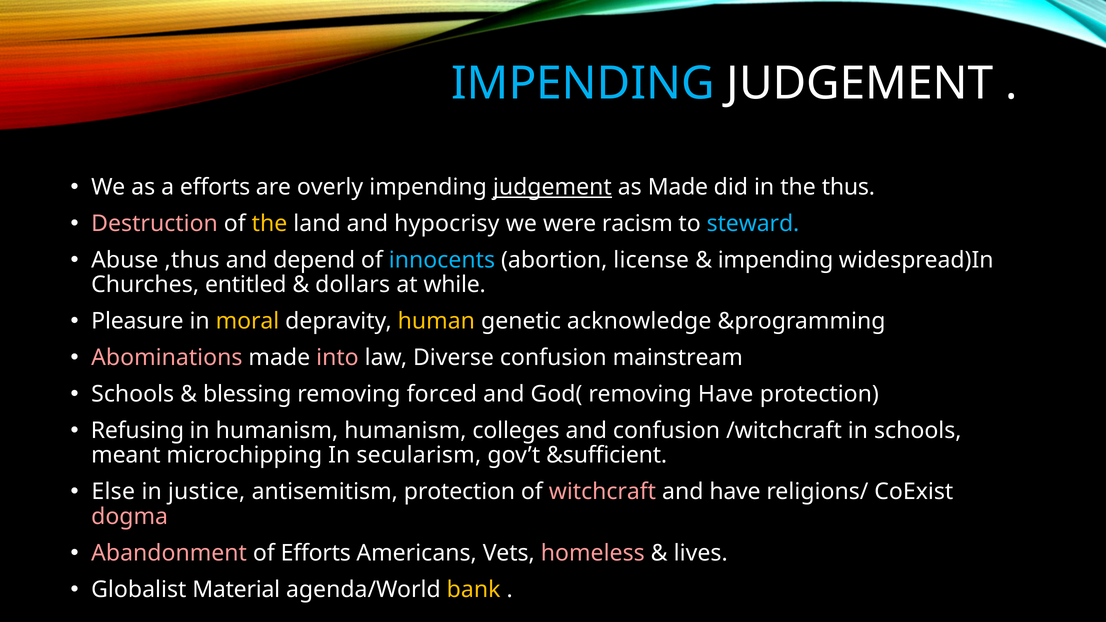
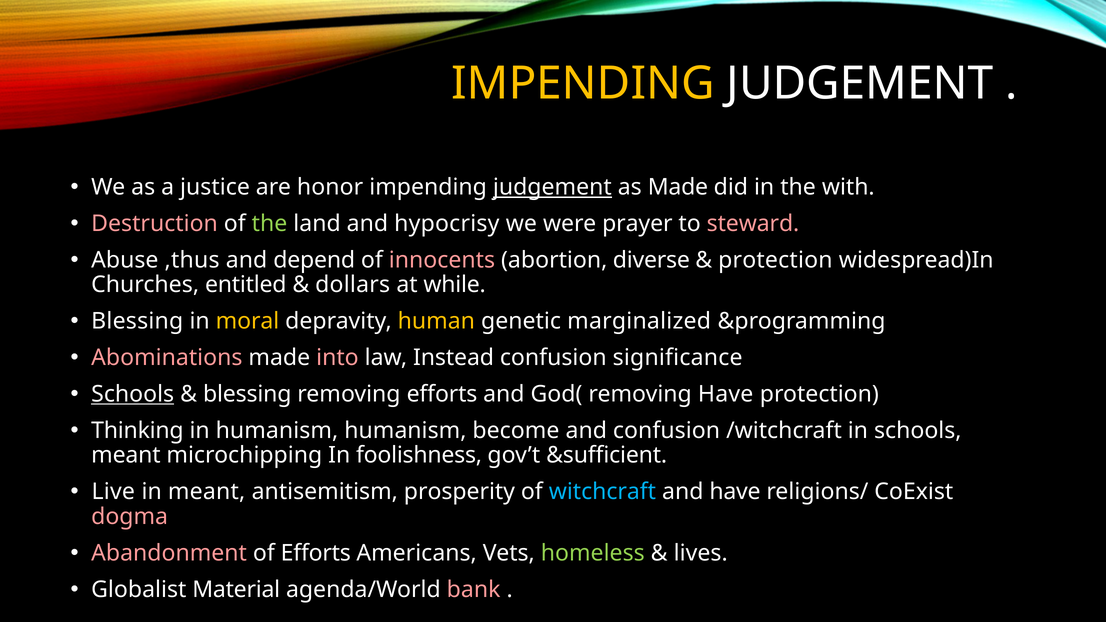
IMPENDING colour: light blue -> yellow (583, 83)
a efforts: efforts -> justice (215, 187)
overly: overly -> honor (330, 187)
thus: thus -> with (848, 187)
the colour: yellow -> light green (270, 224)
racism: racism -> prayer (637, 224)
steward colour: light blue -> pink (753, 224)
innocents colour: light blue -> pink (442, 260)
license: license -> diverse (651, 260)
impending: impending -> protection (775, 260)
Pleasure: Pleasure -> Blessing (137, 321)
acknowledge: acknowledge -> marginalized (639, 321)
Diverse: Diverse -> Instead (454, 358)
mainstream: mainstream -> significance (678, 358)
Schools underline: none -> present (133, 394)
removing forced: forced -> efforts (442, 394)
Refusing: Refusing -> Thinking (137, 431)
colleges: colleges -> become (516, 431)
secularism: secularism -> foolishness (419, 455)
Else: Else -> Live (113, 492)
in justice: justice -> meant (207, 492)
antisemitism protection: protection -> prosperity (459, 492)
witchcraft colour: pink -> light blue (602, 492)
homeless colour: pink -> light green (593, 553)
bank colour: yellow -> pink (474, 590)
